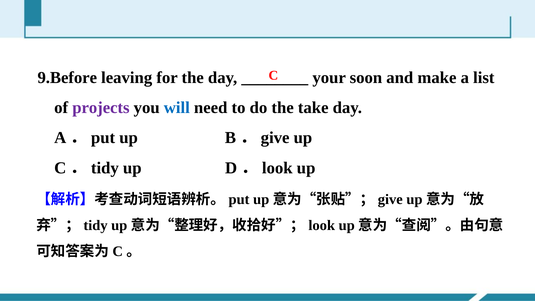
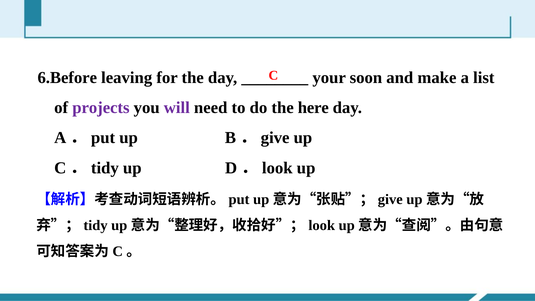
9.Before: 9.Before -> 6.Before (67, 78)
will colour: blue -> purple (177, 108)
take: take -> here (313, 108)
